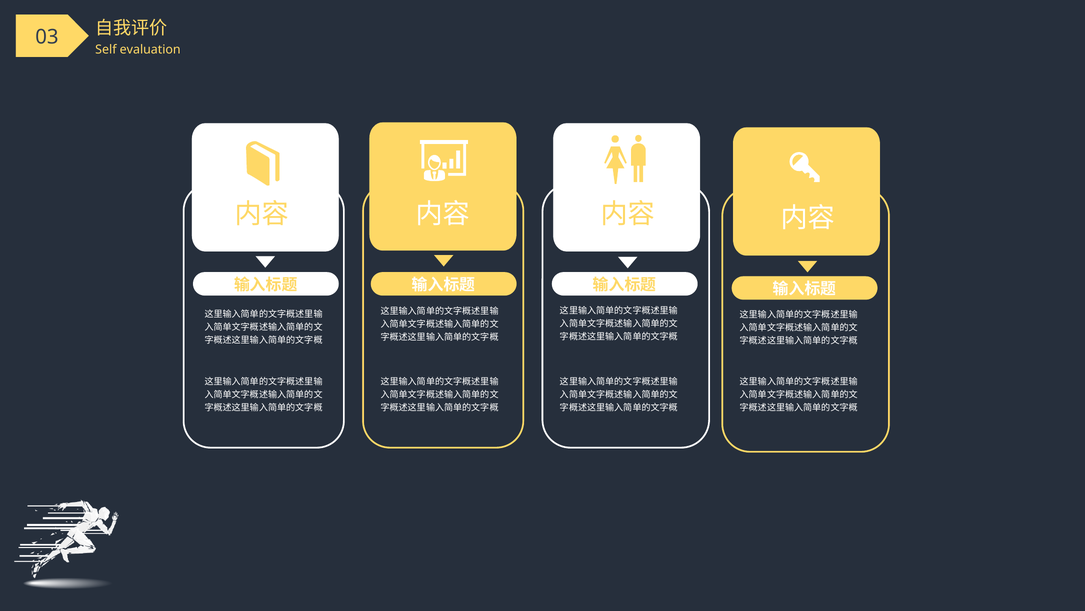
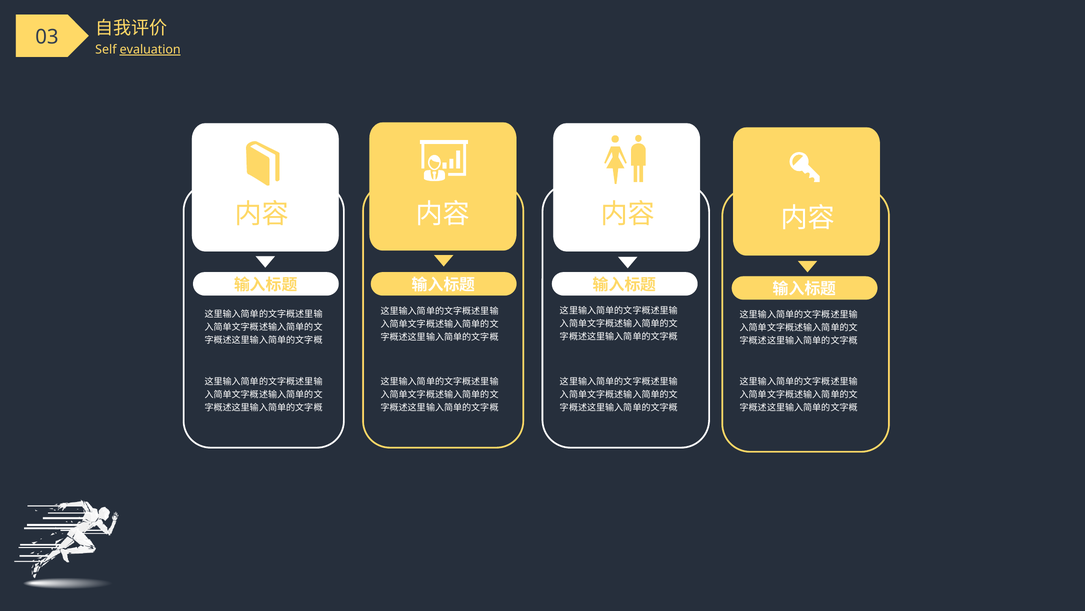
evaluation underline: none -> present (150, 50)
